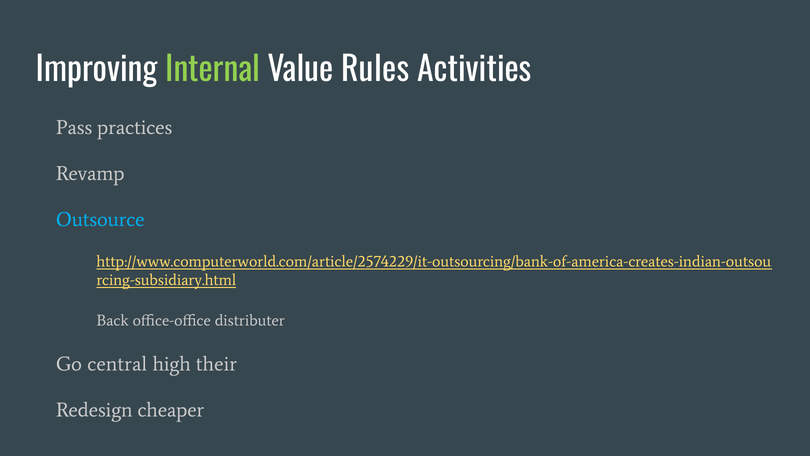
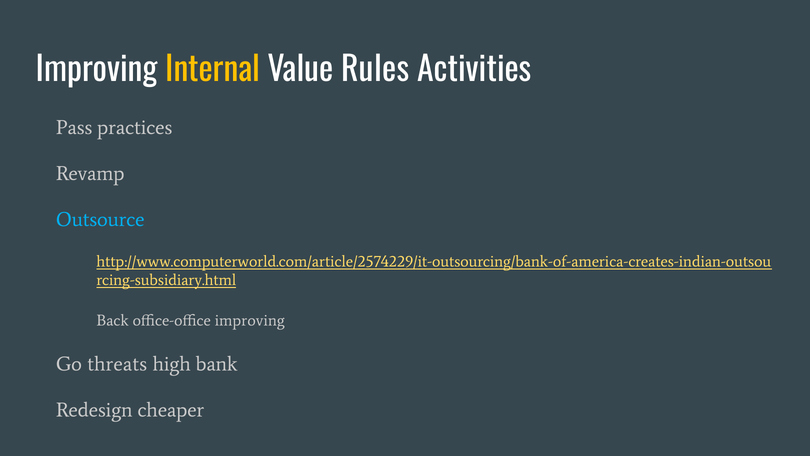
Internal colour: light green -> yellow (213, 70)
office-office distributer: distributer -> improving (250, 320)
central: central -> threats (117, 364)
their: their -> bank (217, 364)
